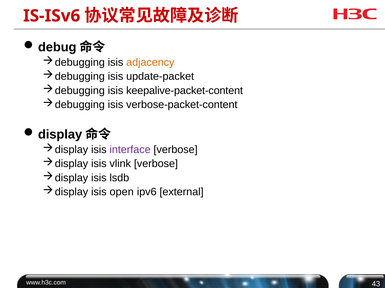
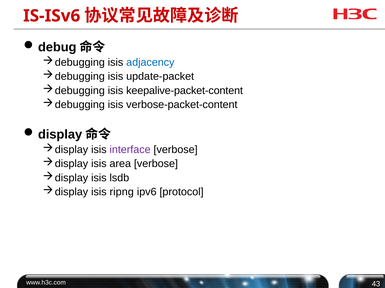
adjacency colour: orange -> blue (150, 63)
vlink: vlink -> area (120, 164)
open: open -> ripng (122, 192)
external: external -> protocol (182, 192)
